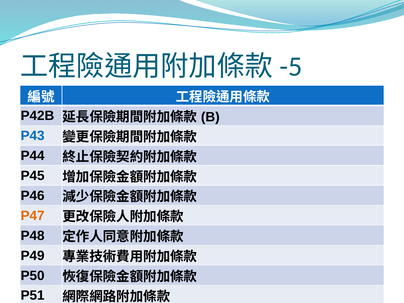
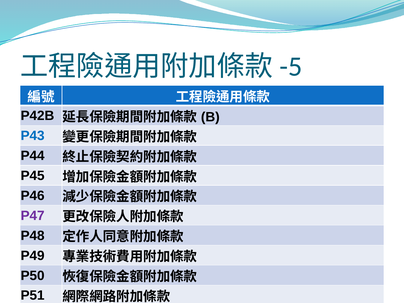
P47 colour: orange -> purple (33, 216)
